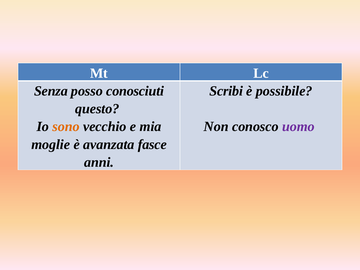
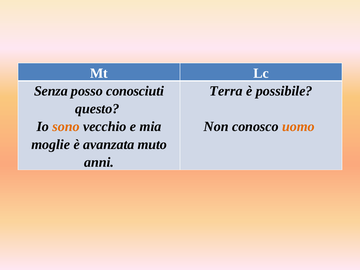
Scribi: Scribi -> Terra (226, 91)
uomo colour: purple -> orange (298, 127)
fasce: fasce -> muto (152, 144)
